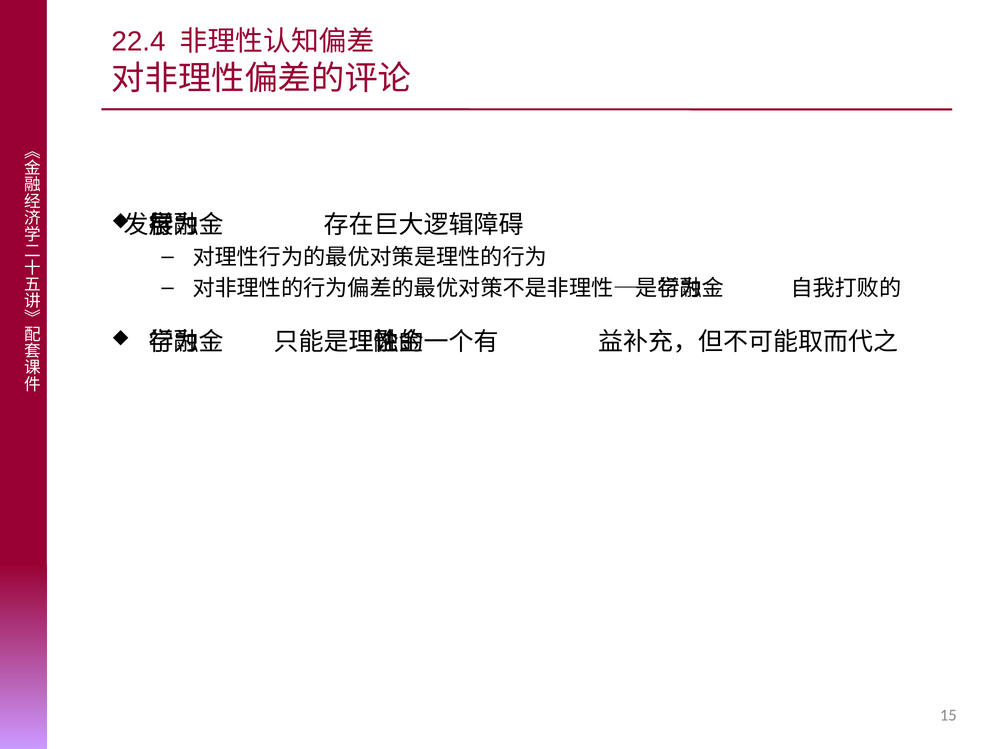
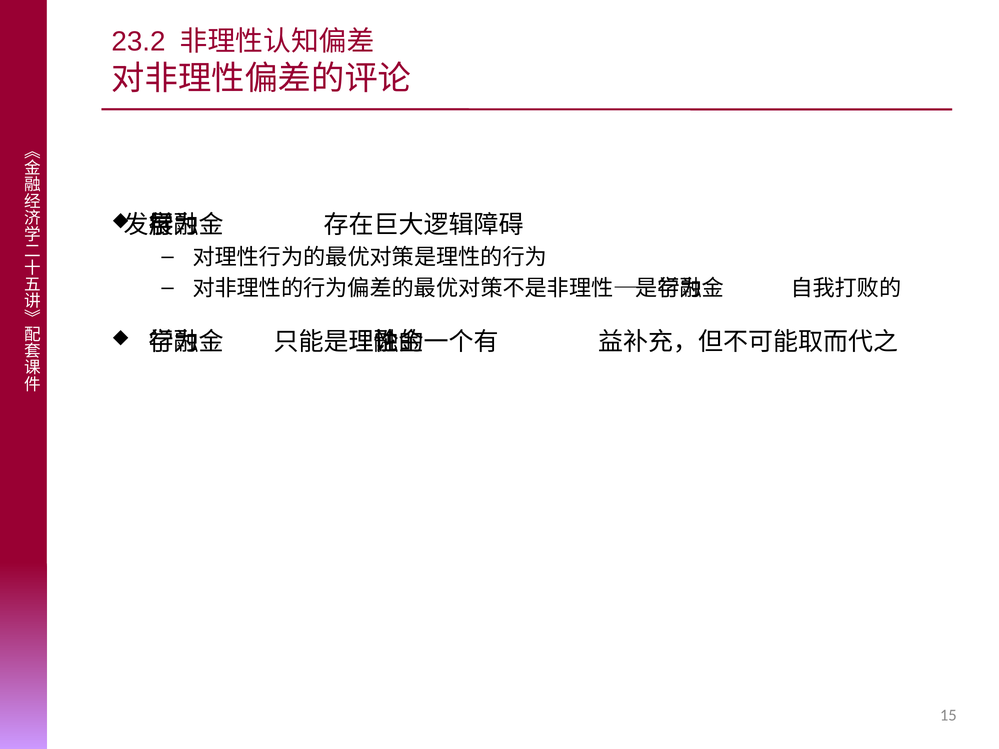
22.4: 22.4 -> 23.2 (138, 42)
